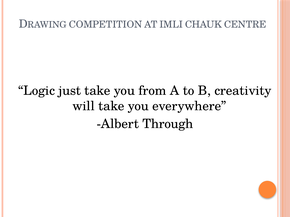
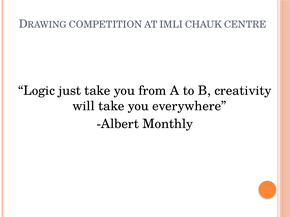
Through: Through -> Monthly (168, 124)
